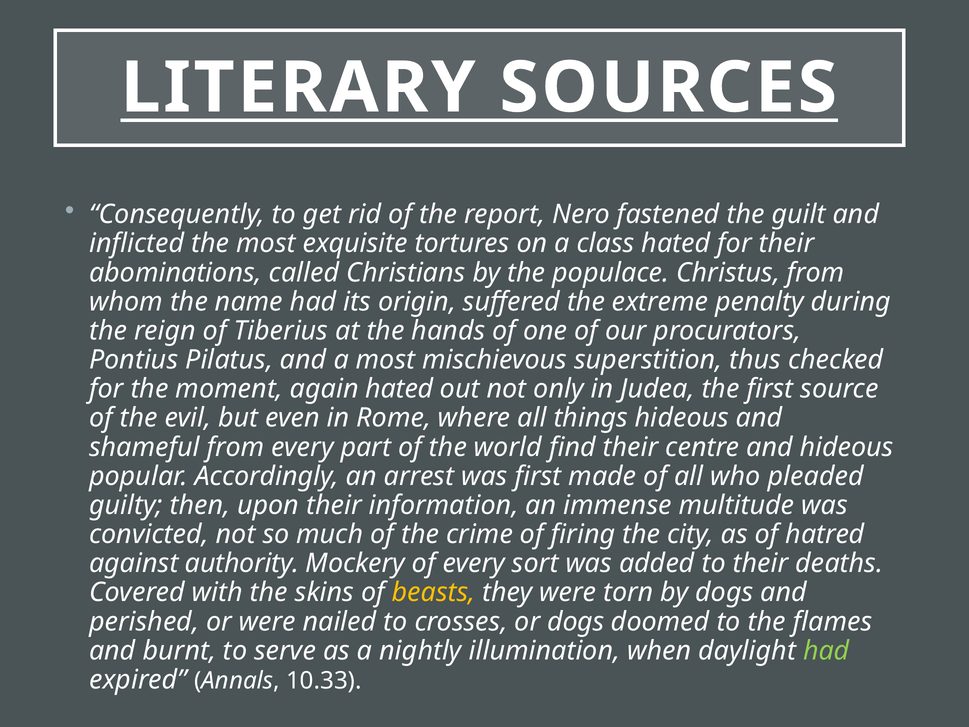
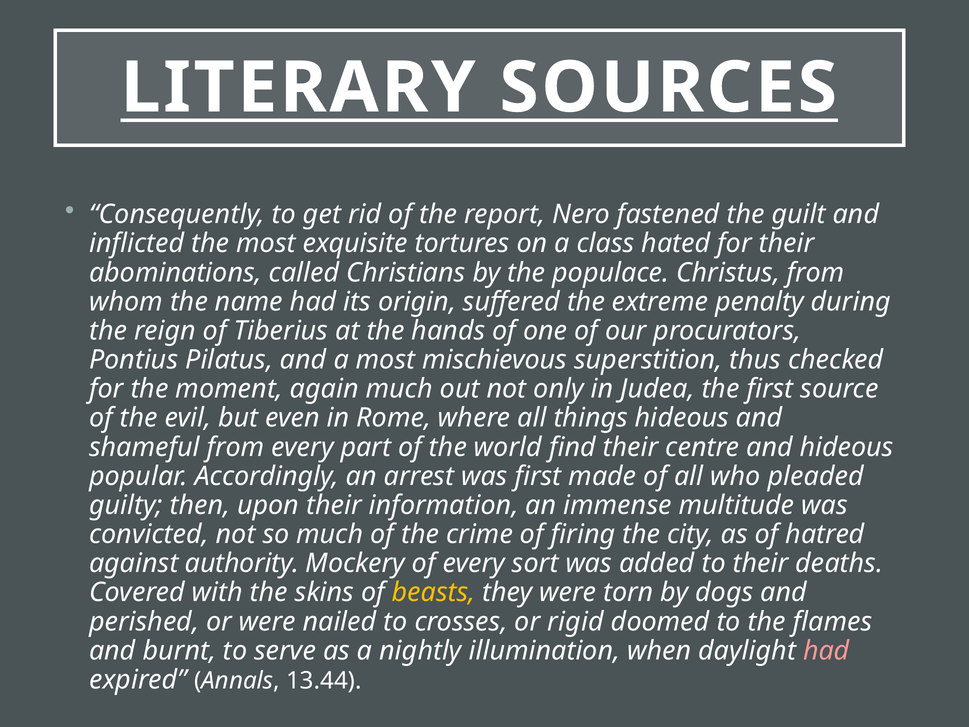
again hated: hated -> much (399, 389)
or dogs: dogs -> rigid (576, 621)
had colour: light green -> pink (826, 650)
10.33: 10.33 -> 13.44 (324, 680)
